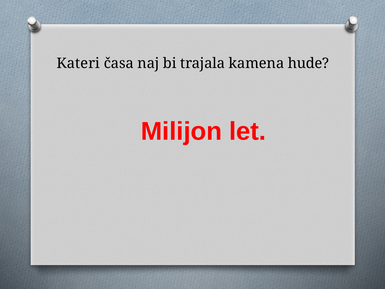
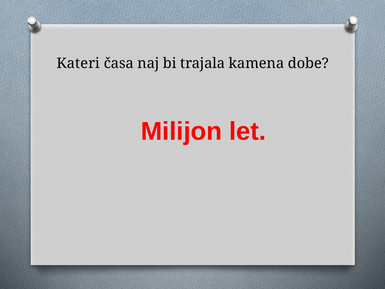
hude: hude -> dobe (308, 63)
